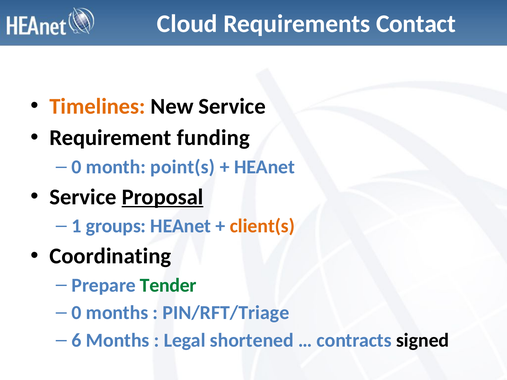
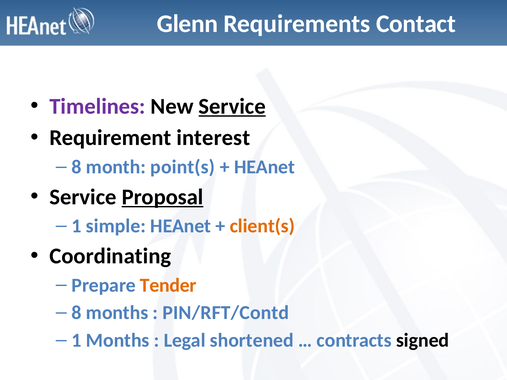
Cloud: Cloud -> Glenn (187, 24)
Timelines colour: orange -> purple (97, 106)
Service underline: none -> present (232, 106)
funding: funding -> interest (213, 138)
0: 0 -> 8 (77, 167)
groups: groups -> simple (116, 226)
Tender colour: green -> orange (168, 285)
0: 0 -> 8 (77, 313)
PIN/RFT/Triage: PIN/RFT/Triage -> PIN/RFT/Contd (226, 313)
6: 6 -> 1 (77, 341)
